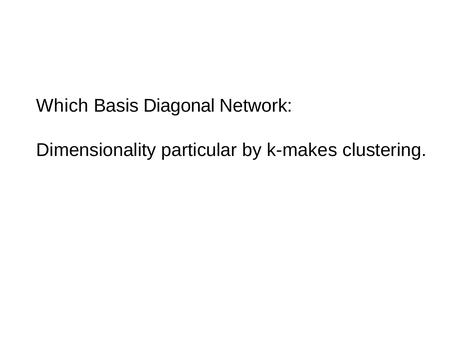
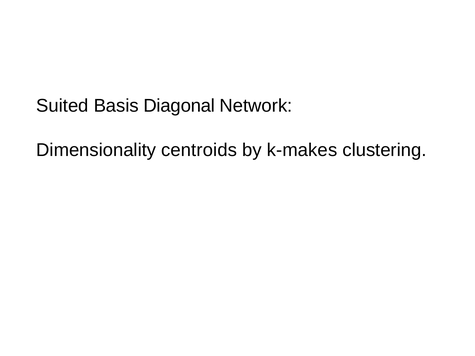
Which: Which -> Suited (62, 106)
particular: particular -> centroids (199, 150)
